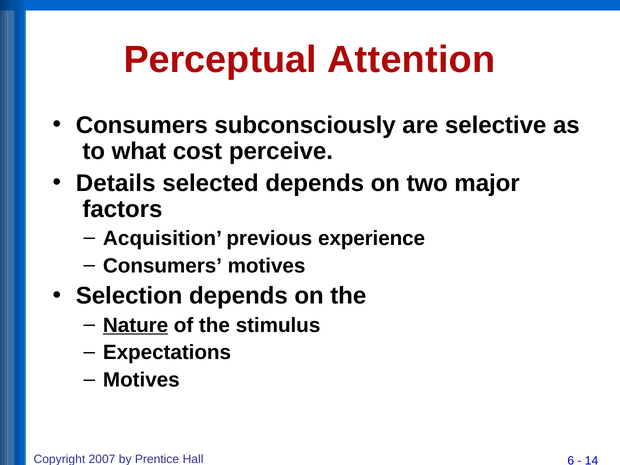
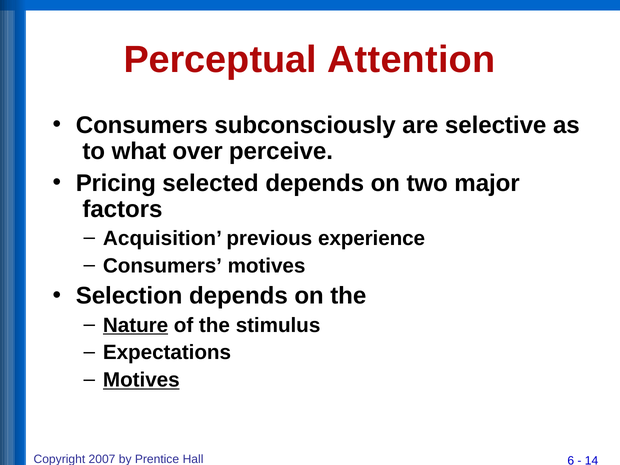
cost: cost -> over (198, 151)
Details: Details -> Pricing (116, 183)
Motives underline: none -> present (141, 380)
